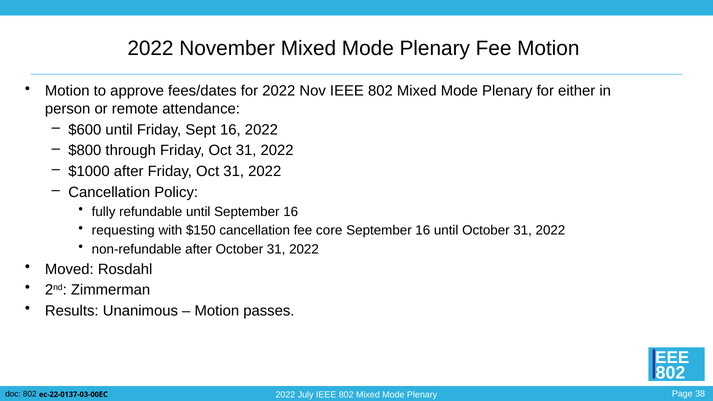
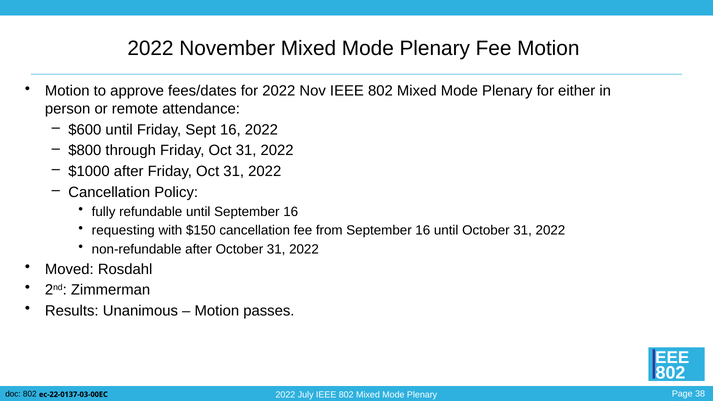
core: core -> from (329, 230)
